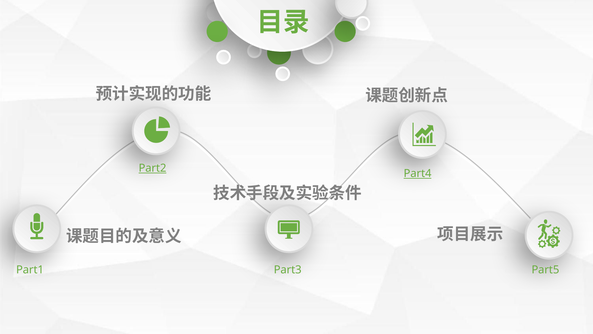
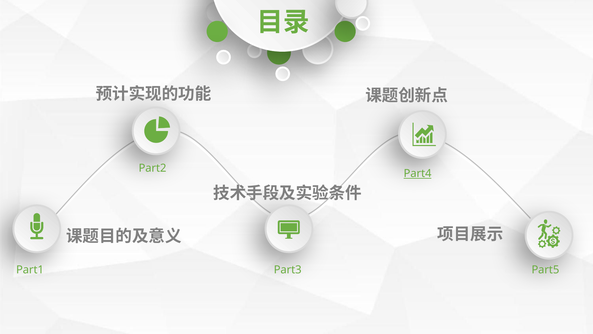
Part2 underline: present -> none (152, 168)
